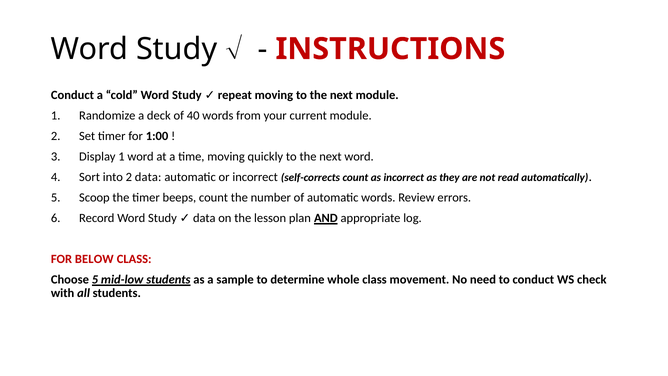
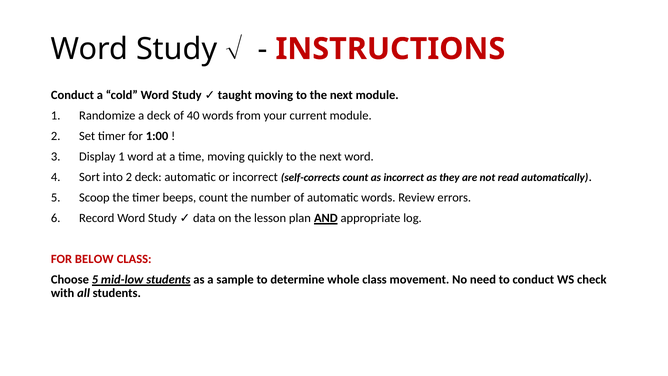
repeat: repeat -> taught (235, 95)
2 data: data -> deck (148, 177)
